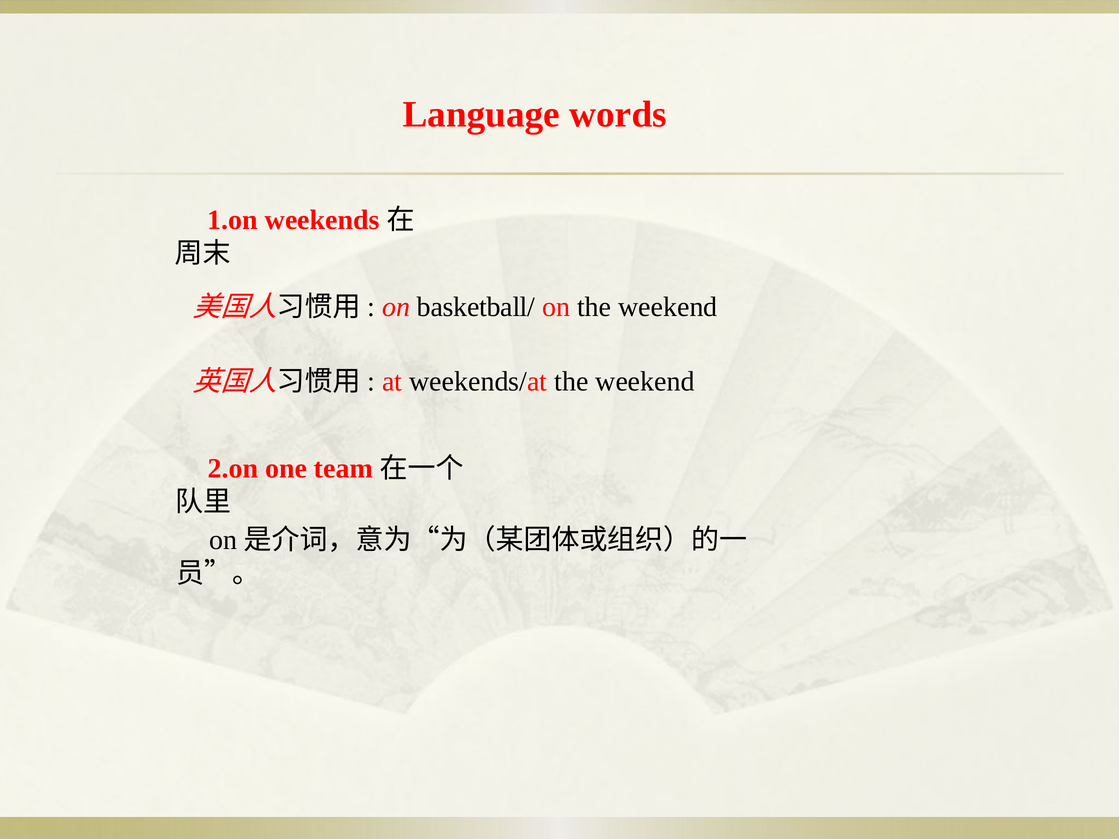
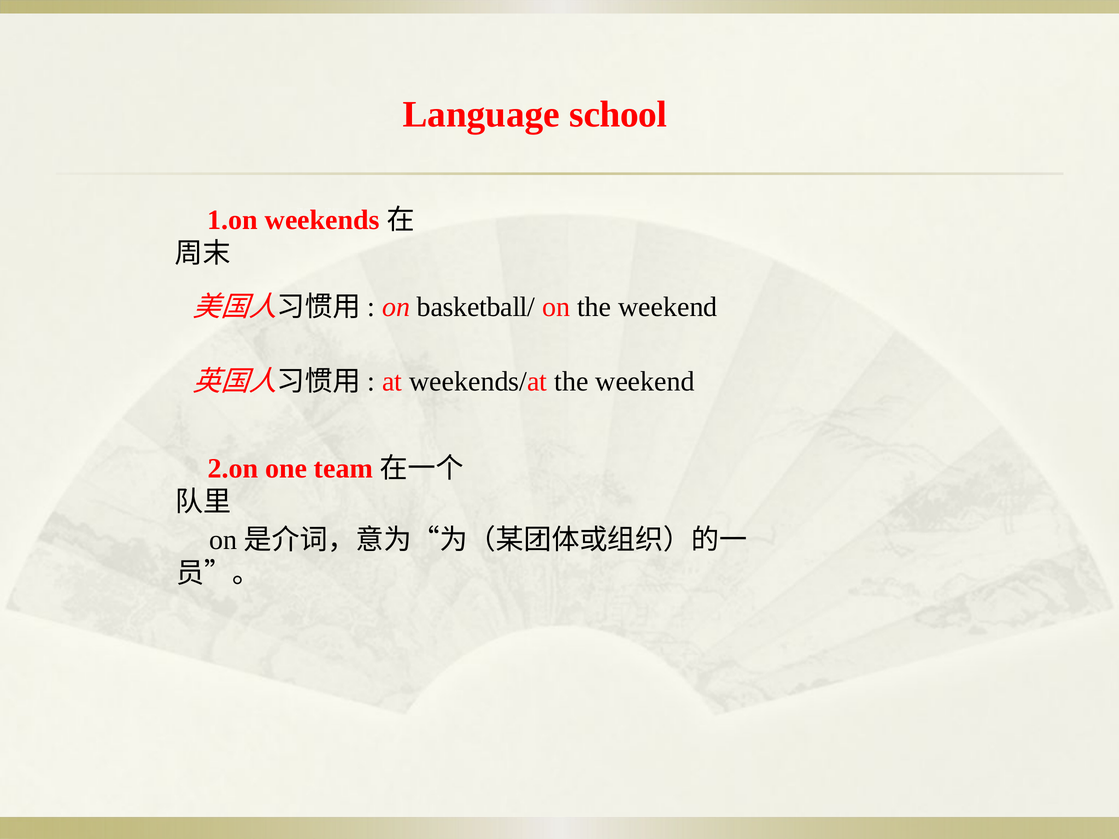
words: words -> school (618, 114)
